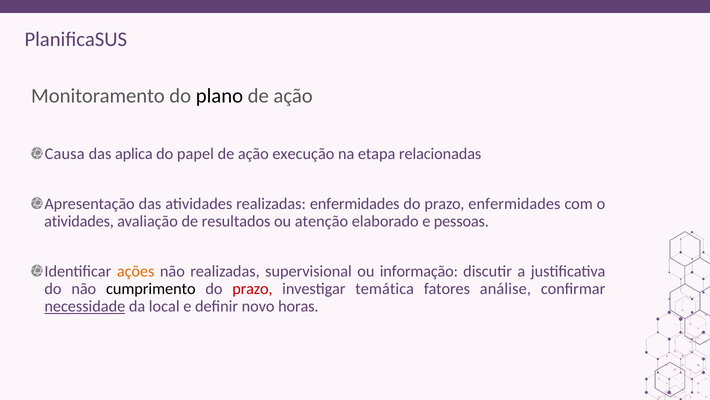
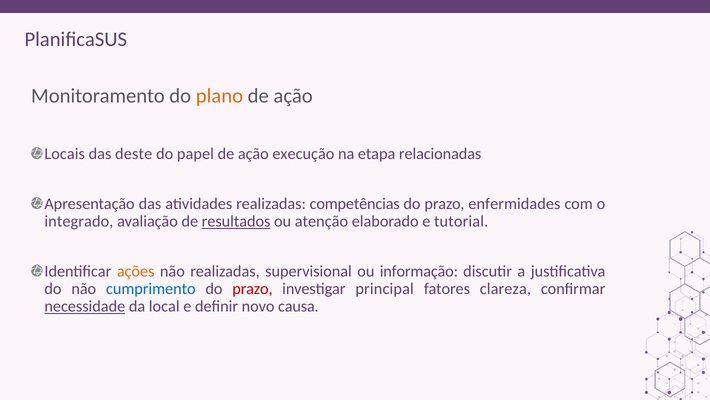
plano colour: black -> orange (219, 96)
Causa: Causa -> Locais (65, 153)
aplica: aplica -> deste (134, 153)
realizadas enfermidades: enfermidades -> competências (355, 203)
atividades: atividades -> integrado (79, 221)
resultados underline: none -> present (236, 221)
pessoas: pessoas -> tutorial (461, 221)
cumprimento colour: black -> blue (151, 288)
temática: temática -> principal (385, 288)
análise: análise -> clareza (505, 288)
horas: horas -> causa (298, 306)
